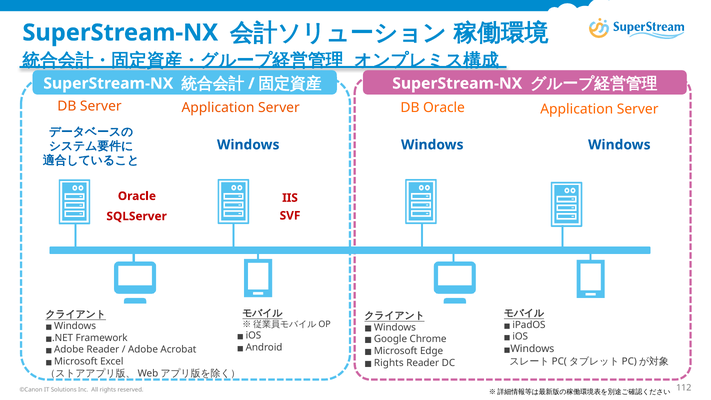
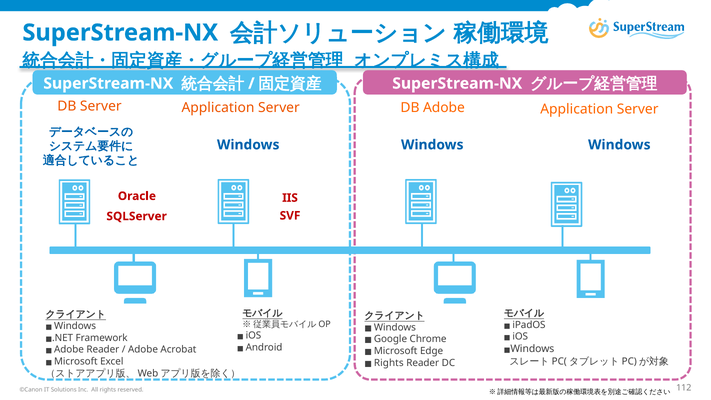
DB Oracle: Oracle -> Adobe (444, 108)
